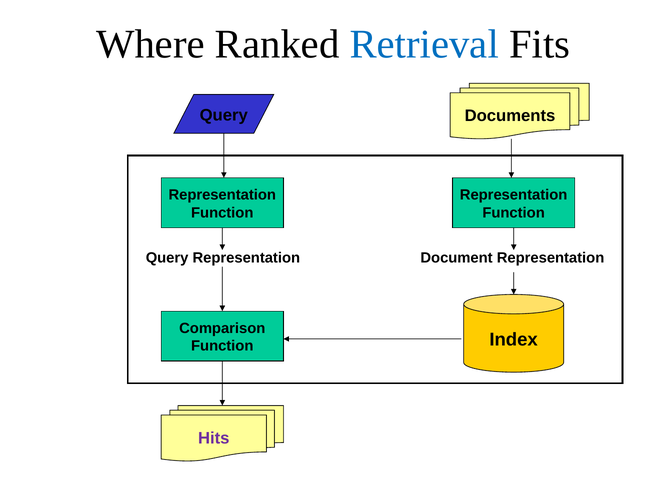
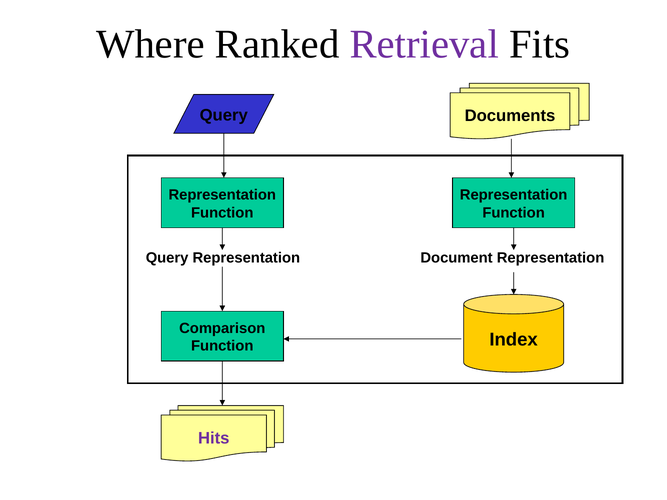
Retrieval colour: blue -> purple (424, 45)
